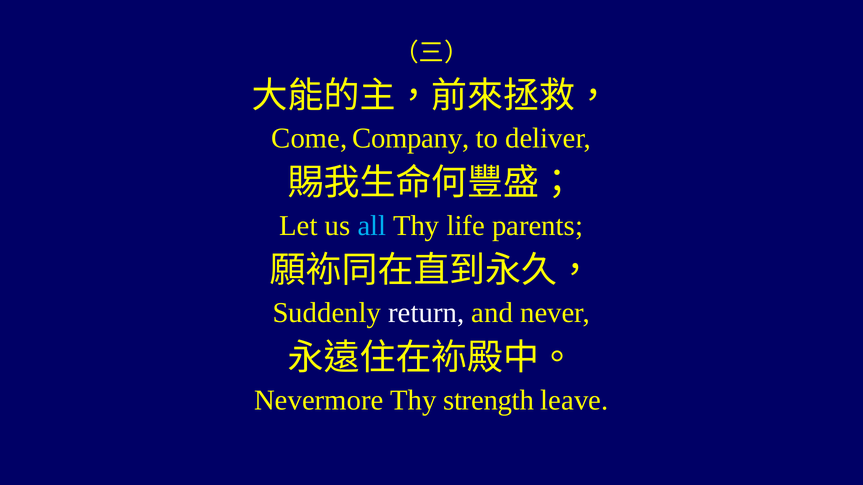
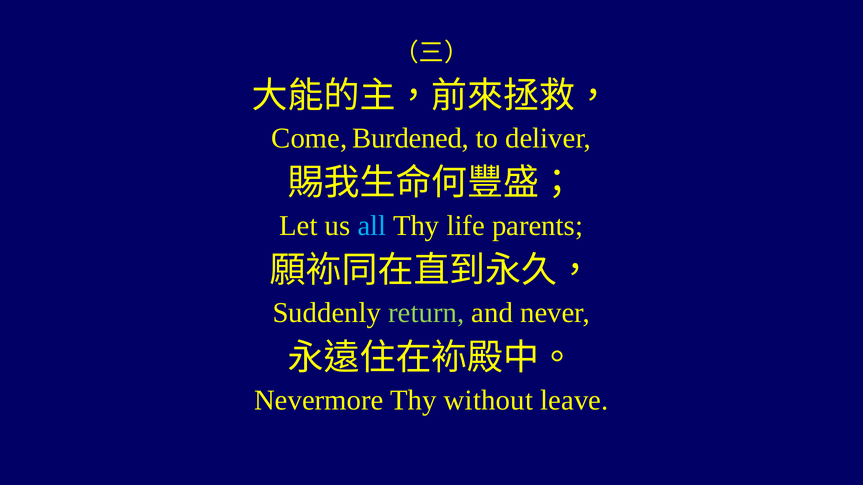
Company: Company -> Burdened (411, 139)
return colour: white -> light green (426, 313)
strength: strength -> without (488, 401)
